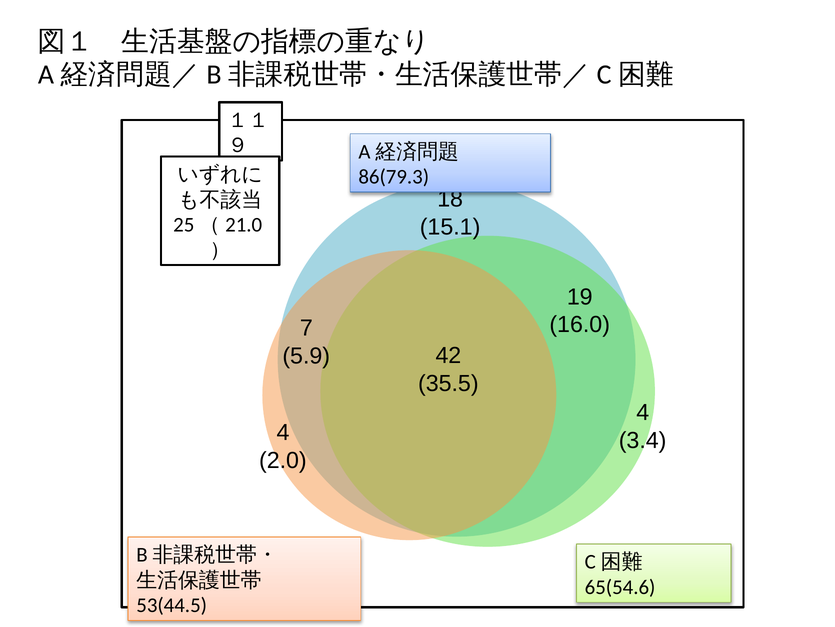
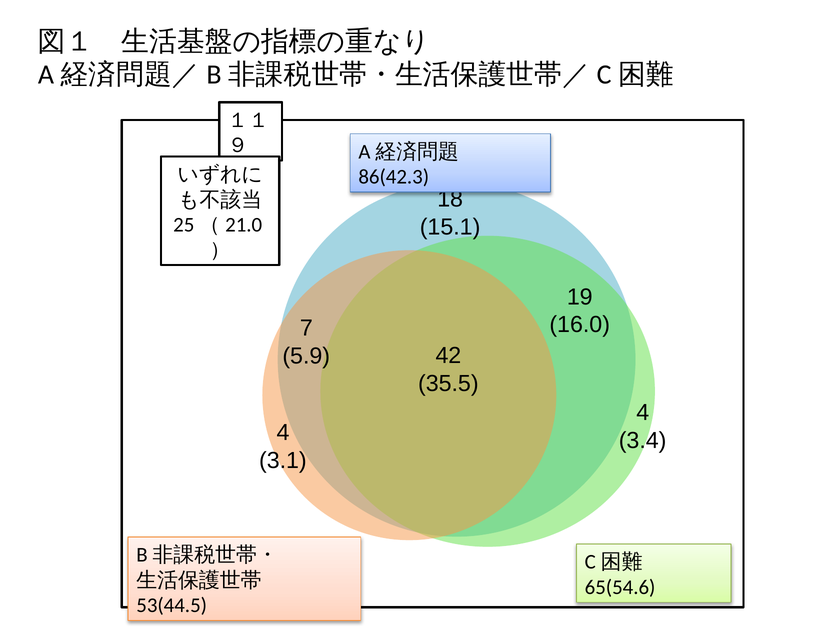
86(79.3: 86(79.3 -> 86(42.3 (394, 177)
2.0: 2.0 -> 3.1 (283, 460)
